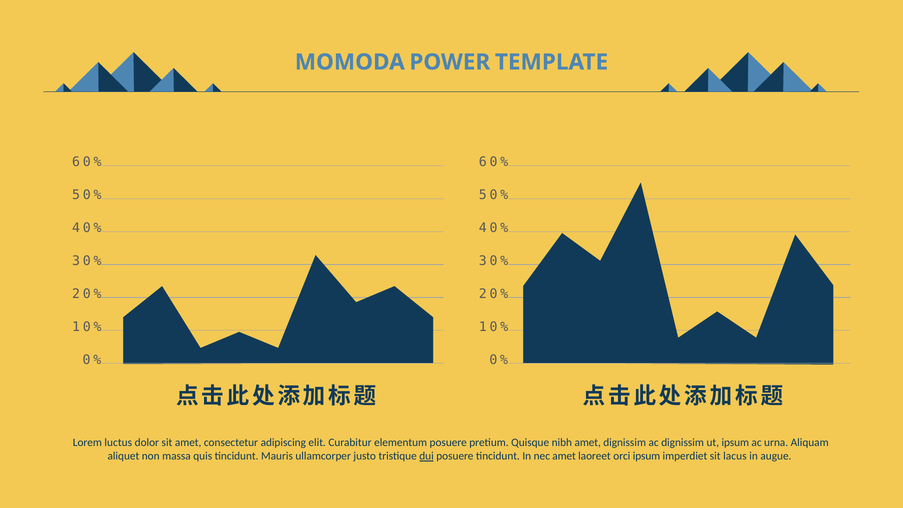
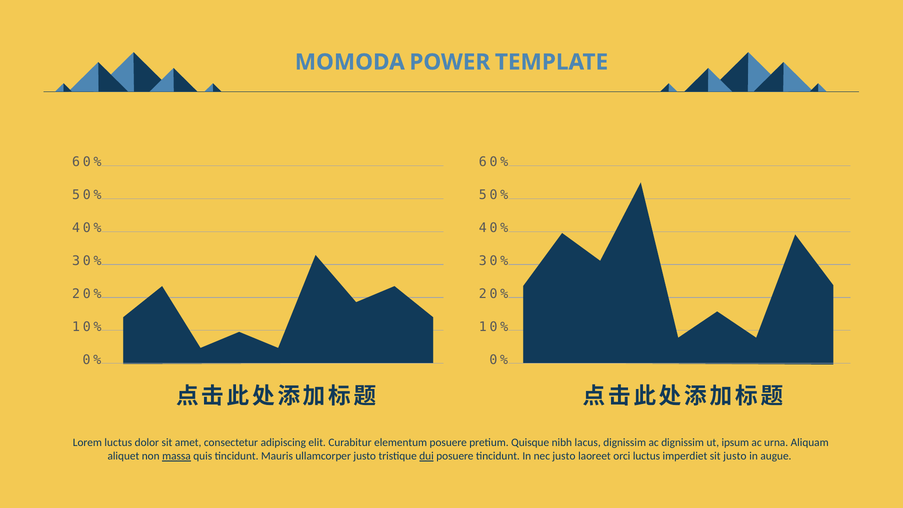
nibh amet: amet -> lacus (588, 442)
massa underline: none -> present (176, 456)
nec amet: amet -> justo (564, 456)
orci ipsum: ipsum -> luctus (646, 456)
sit lacus: lacus -> justo (735, 456)
